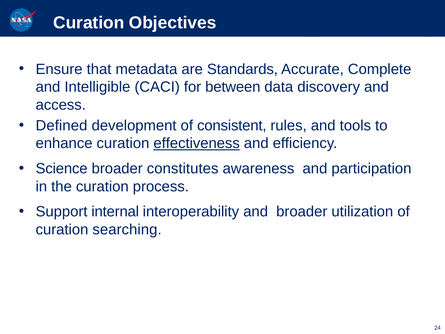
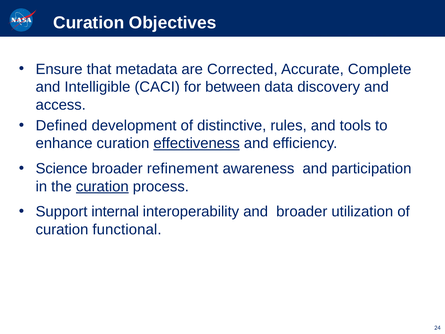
Standards: Standards -> Corrected (242, 69)
consistent: consistent -> distinctive (232, 126)
constitutes: constitutes -> refinement (183, 169)
curation underline: none -> present (102, 186)
searching: searching -> functional (127, 229)
